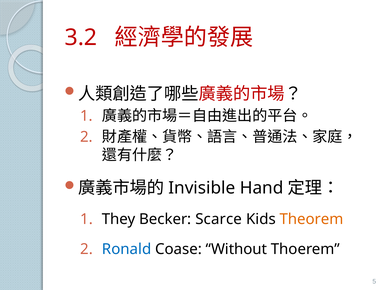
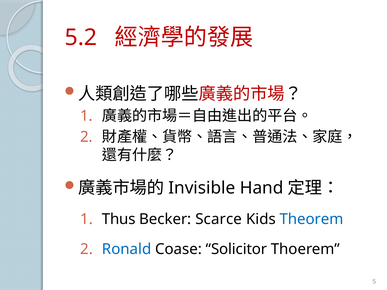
3.2: 3.2 -> 5.2 (81, 37)
They: They -> Thus (119, 219)
Theorem colour: orange -> blue (311, 219)
Without: Without -> Solicitor (236, 249)
